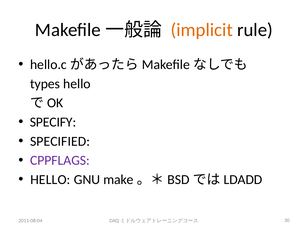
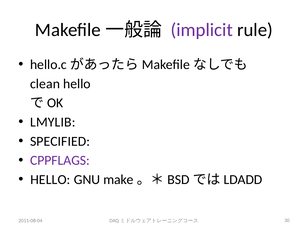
implicit colour: orange -> purple (202, 30)
types: types -> clean (45, 84)
SPECIFY: SPECIFY -> LMYLIB (53, 122)
